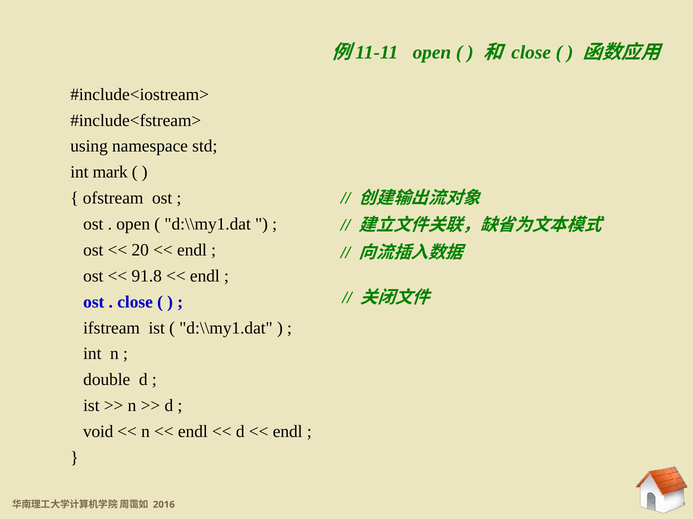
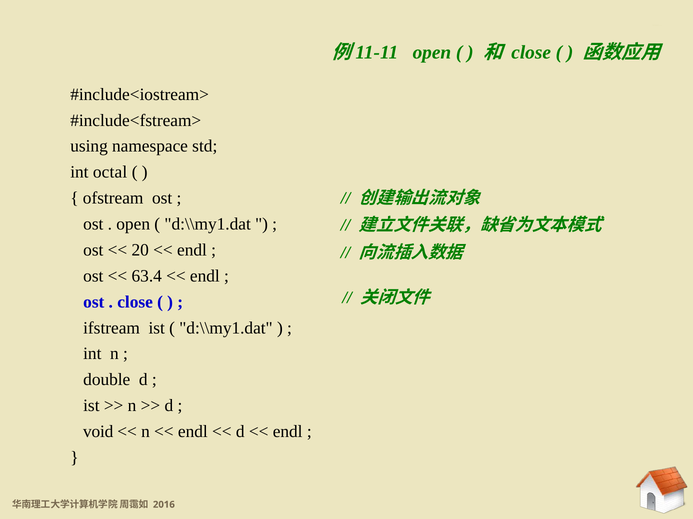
mark: mark -> octal (110, 172)
91.8: 91.8 -> 63.4 (147, 276)
